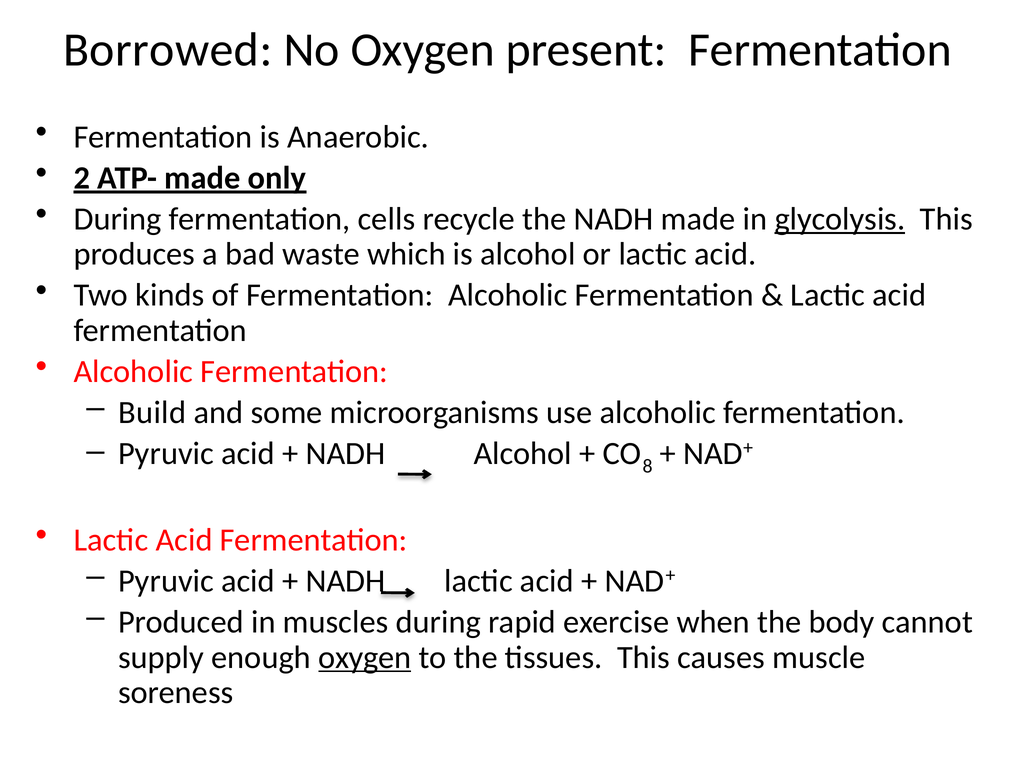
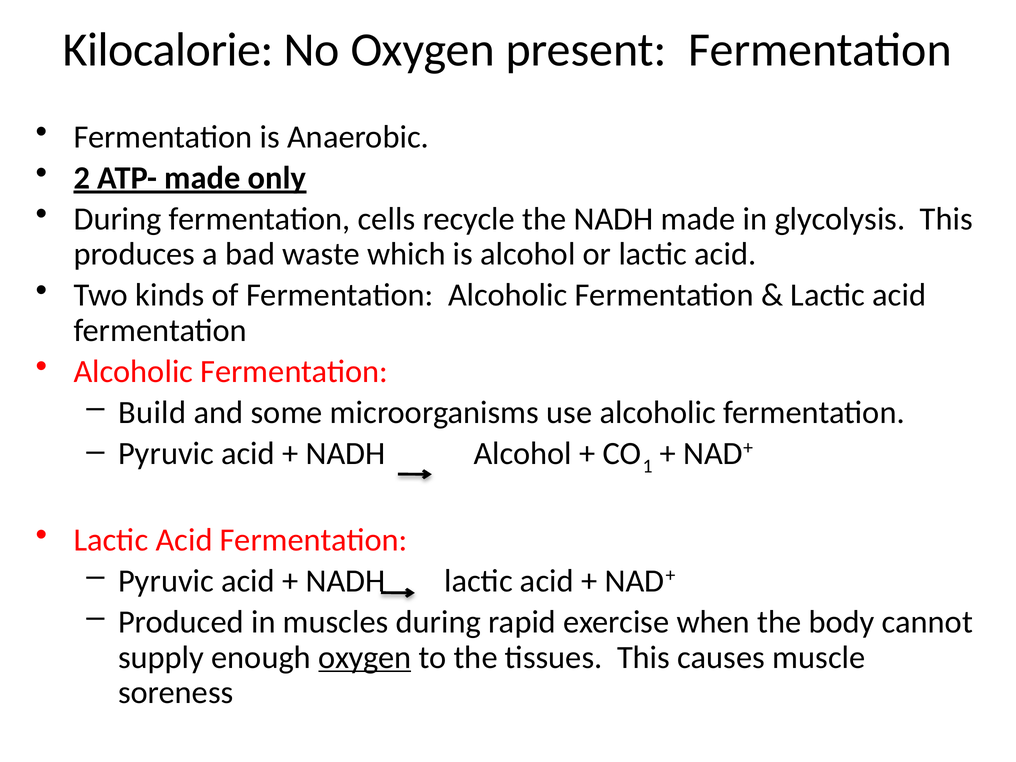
Borrowed: Borrowed -> Kilocalorie (168, 50)
glycolysis underline: present -> none (840, 219)
8: 8 -> 1 (648, 466)
